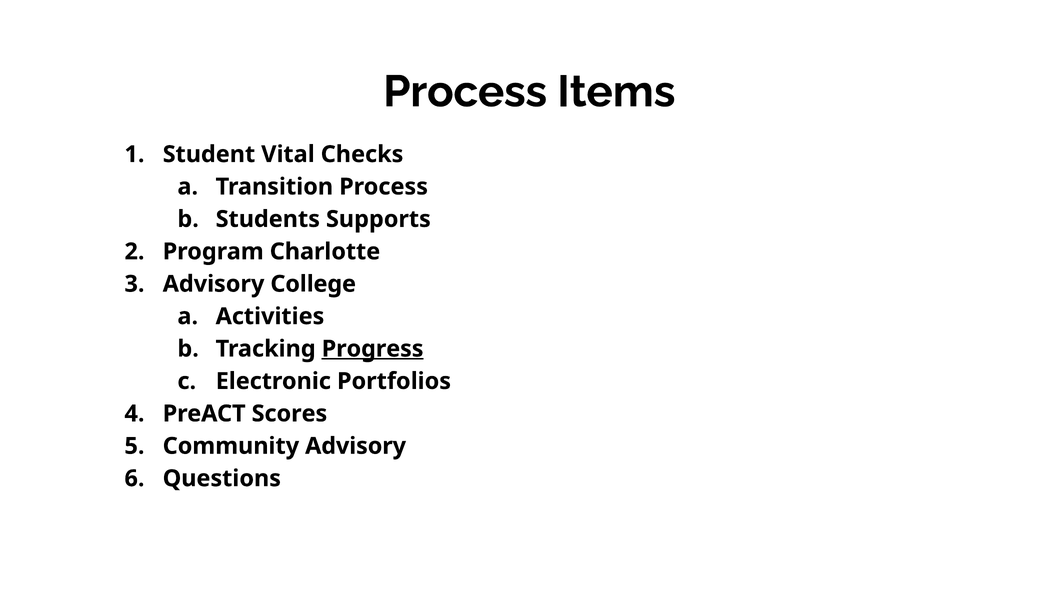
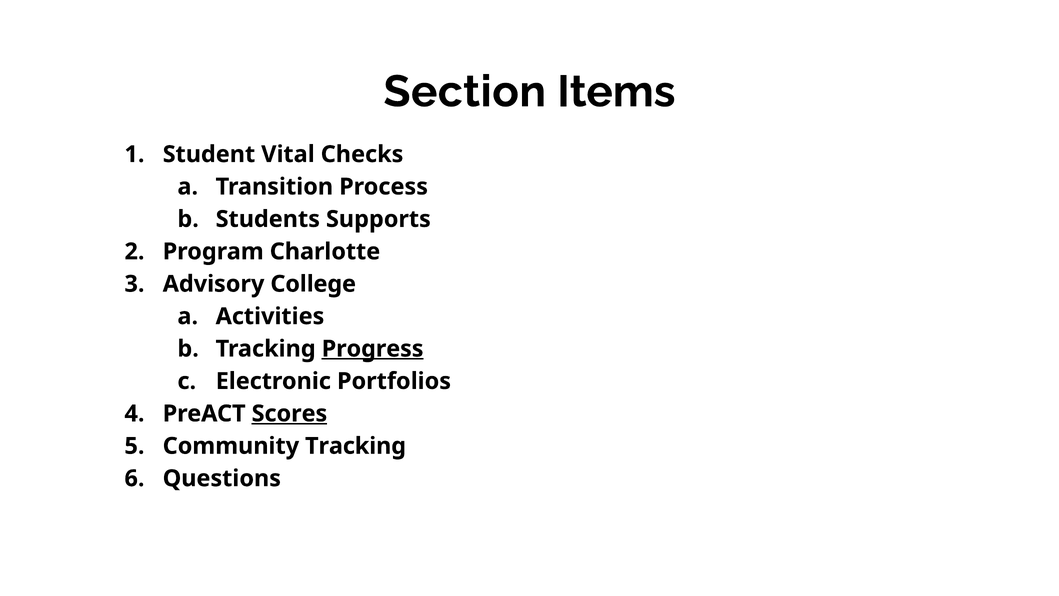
Process: Process -> Section (465, 92)
Scores underline: none -> present (289, 413)
Community Advisory: Advisory -> Tracking (356, 446)
